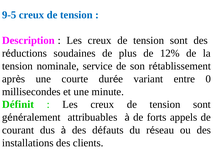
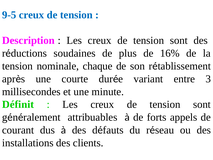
12%: 12% -> 16% (170, 53)
service: service -> chaque (98, 66)
0: 0 -> 3 (208, 79)
